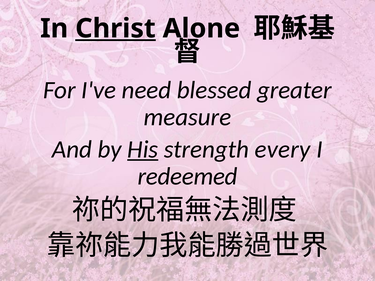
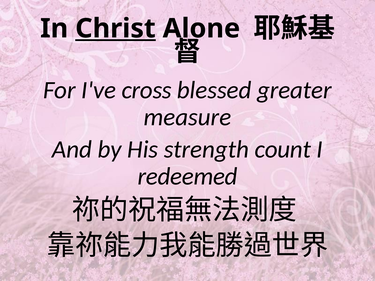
need: need -> cross (147, 90)
His underline: present -> none (143, 149)
every: every -> count (283, 149)
